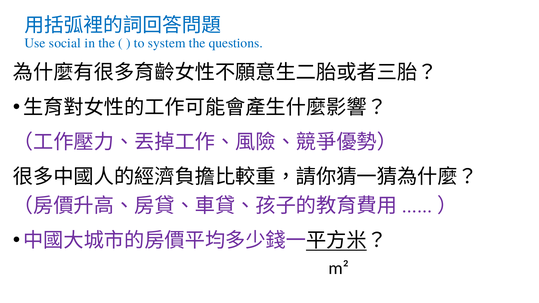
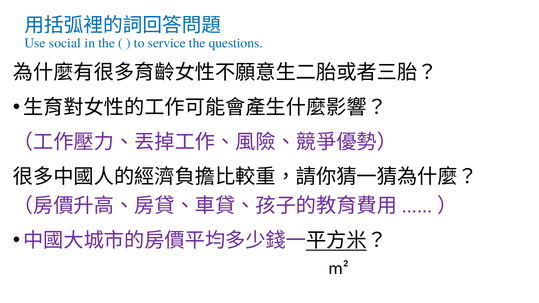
system: system -> service (167, 43)
